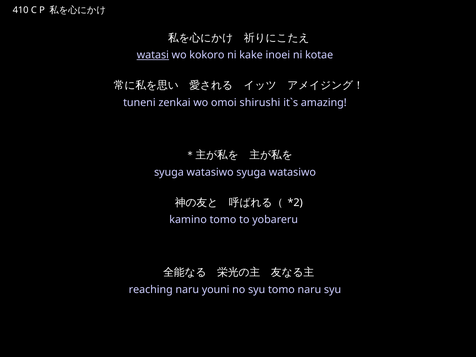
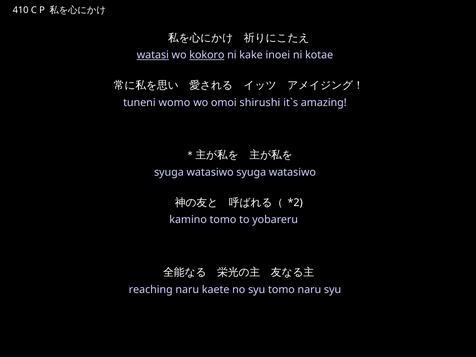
kokoro underline: none -> present (207, 55)
zenkai: zenkai -> womo (174, 103)
youni: youni -> kaete (216, 289)
